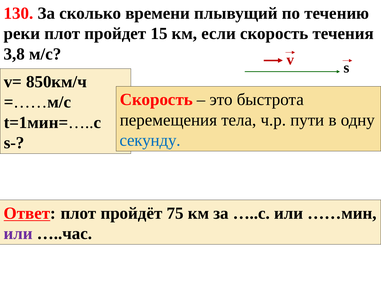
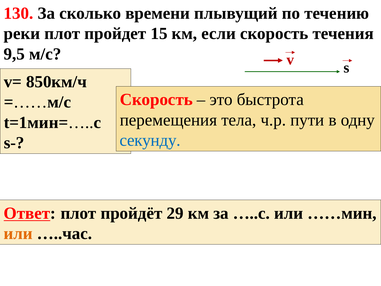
3,8: 3,8 -> 9,5 (14, 54)
75: 75 -> 29 (175, 213)
или colour: purple -> orange (18, 233)
